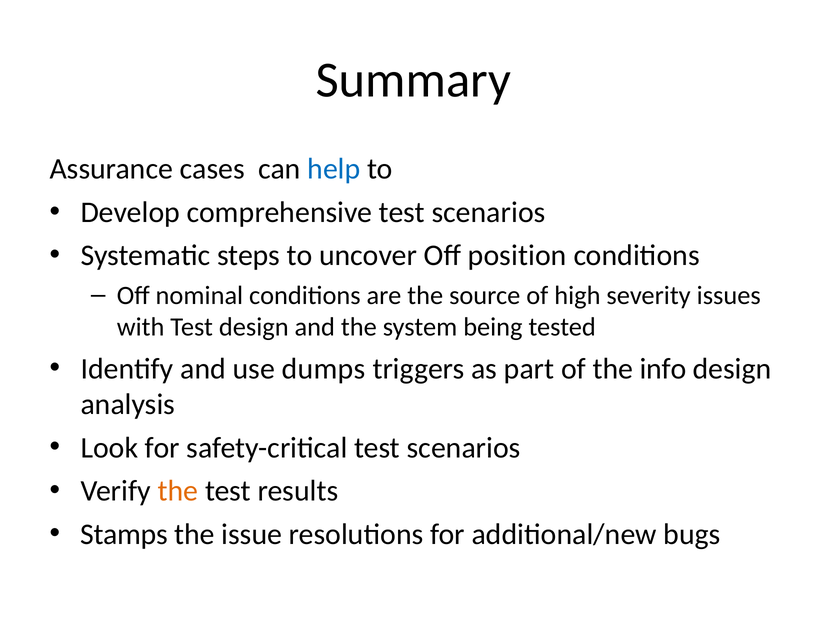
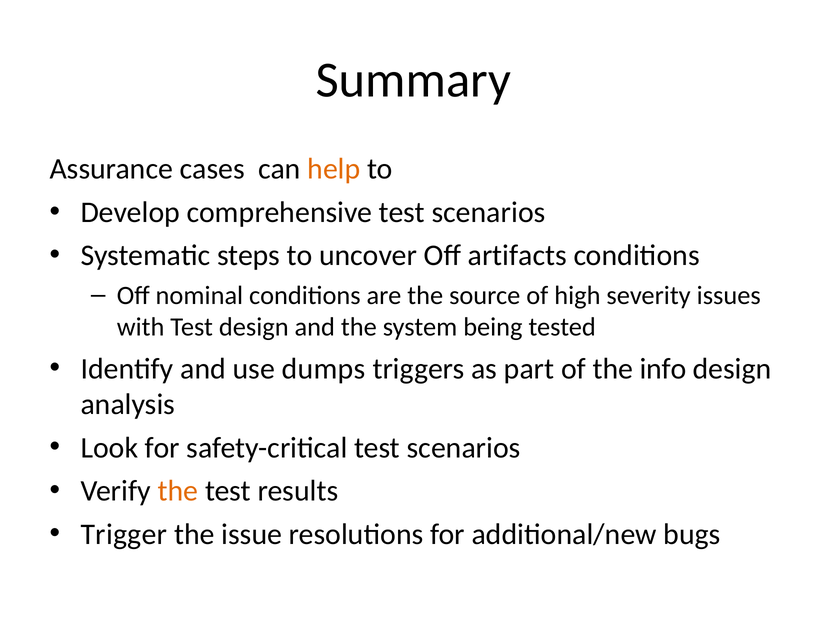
help colour: blue -> orange (334, 169)
position: position -> artifacts (517, 255)
Stamps: Stamps -> Trigger (124, 534)
